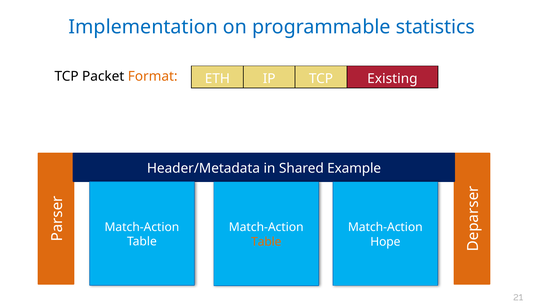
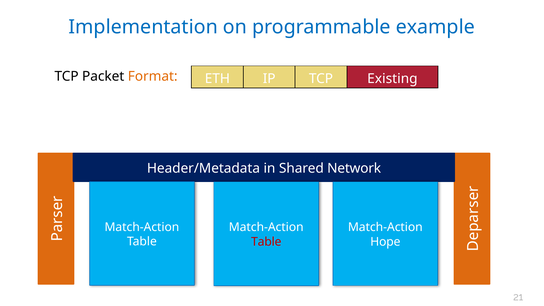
statistics: statistics -> example (435, 27)
Example: Example -> Network (354, 168)
Table colour: orange -> red (266, 242)
